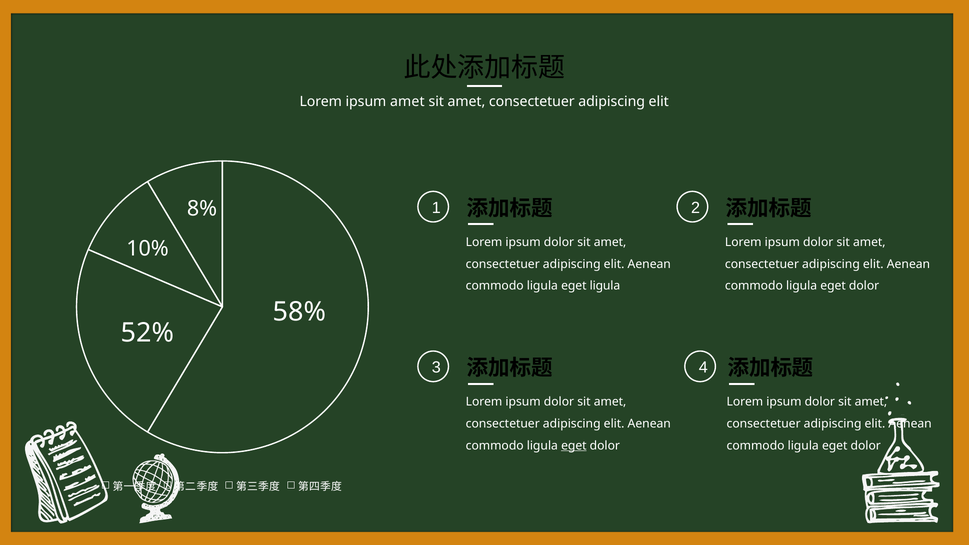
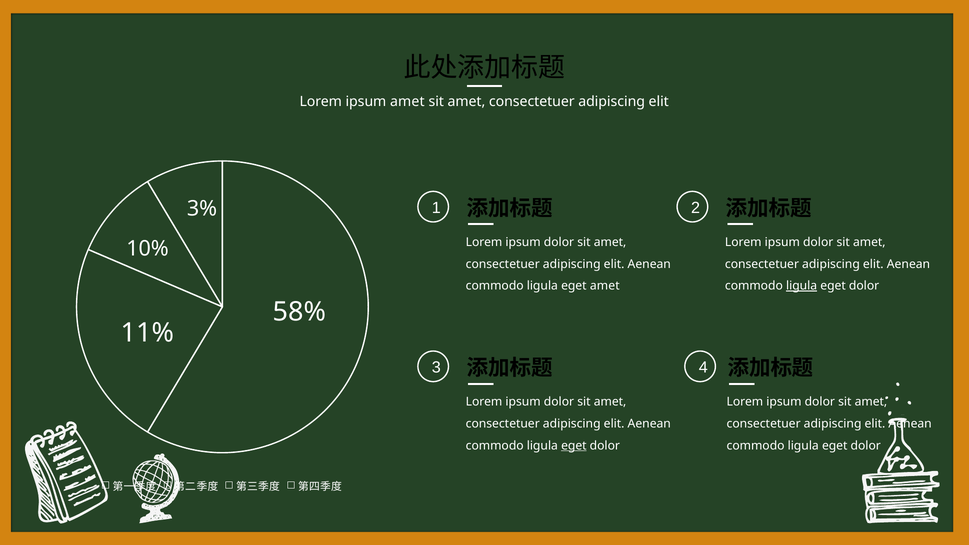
8%: 8% -> 3% (202, 209)
eget ligula: ligula -> amet (605, 286)
ligula underline: none -> present (802, 286)
52%: 52% -> 11% (147, 333)
